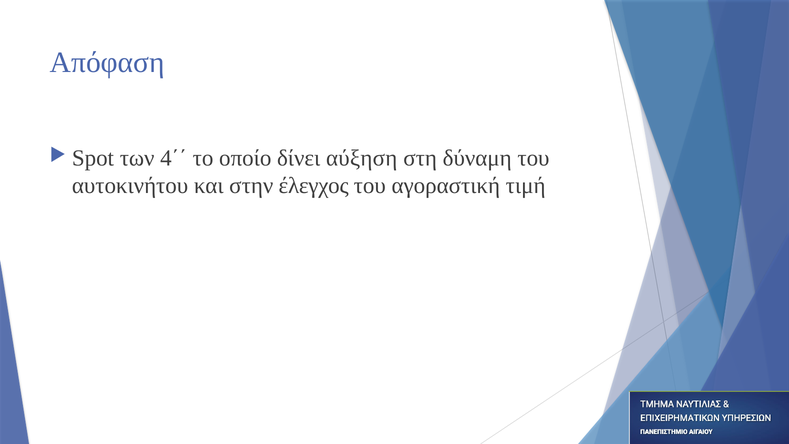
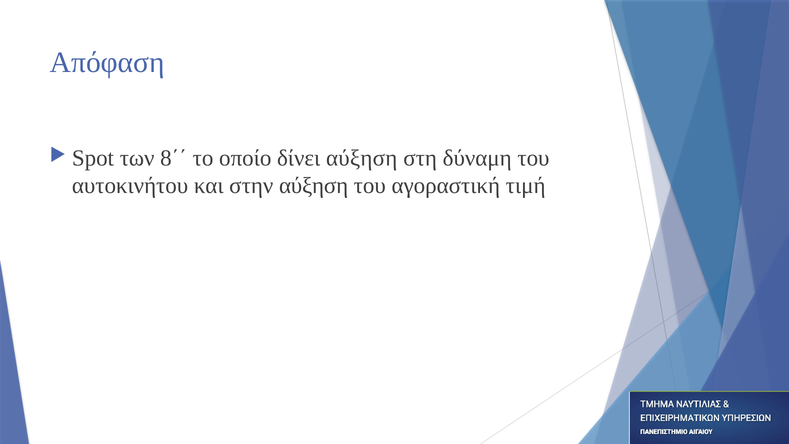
4΄΄: 4΄΄ -> 8΄΄ (174, 158)
στην έλεγχος: έλεγχος -> αύξηση (314, 186)
